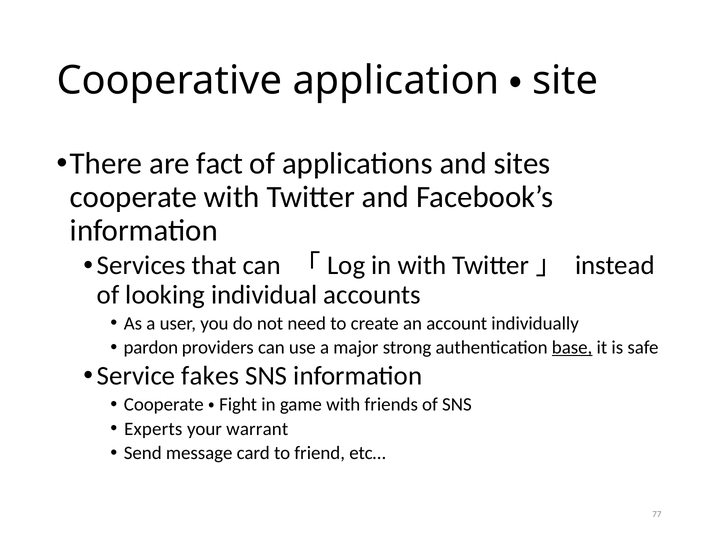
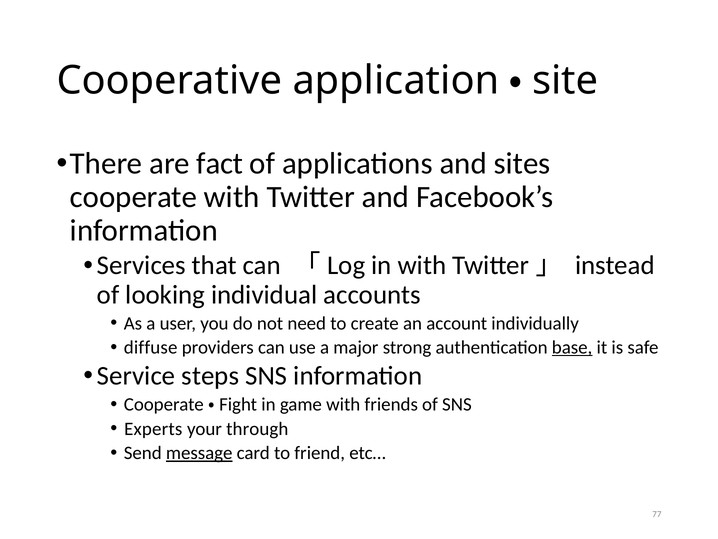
pardon: pardon -> diffuse (151, 347)
fakes: fakes -> steps (210, 376)
warrant: warrant -> through (257, 428)
message underline: none -> present (199, 453)
